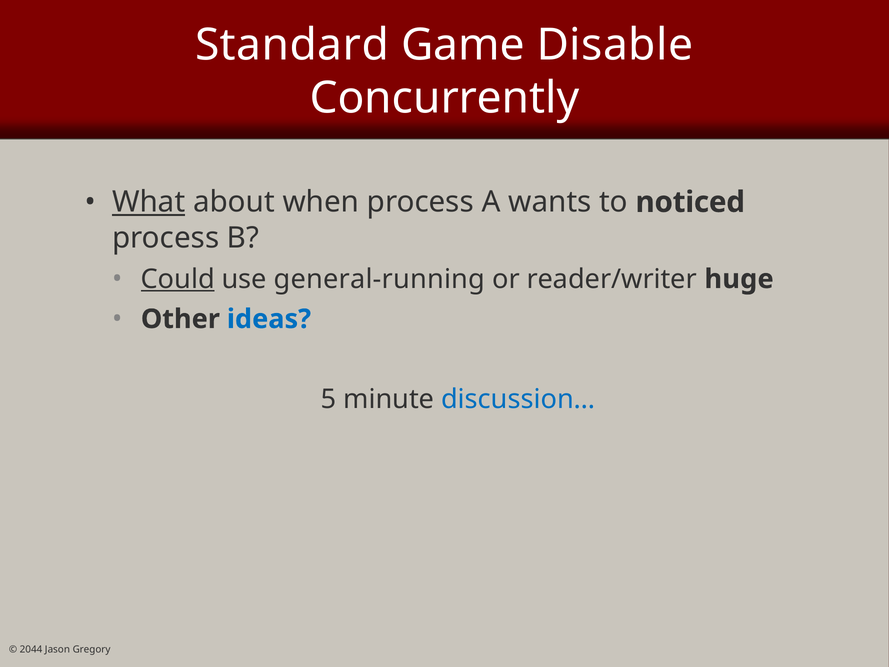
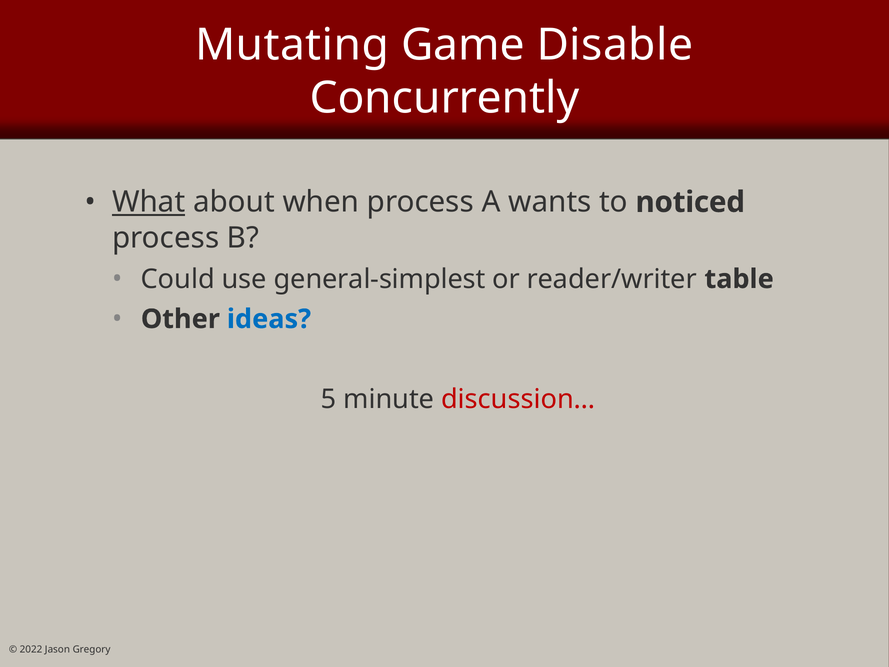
Standard: Standard -> Mutating (292, 45)
Could underline: present -> none (178, 279)
general-running: general-running -> general-simplest (380, 279)
huge: huge -> table (739, 279)
discussion… colour: blue -> red (518, 399)
2044: 2044 -> 2022 (31, 649)
